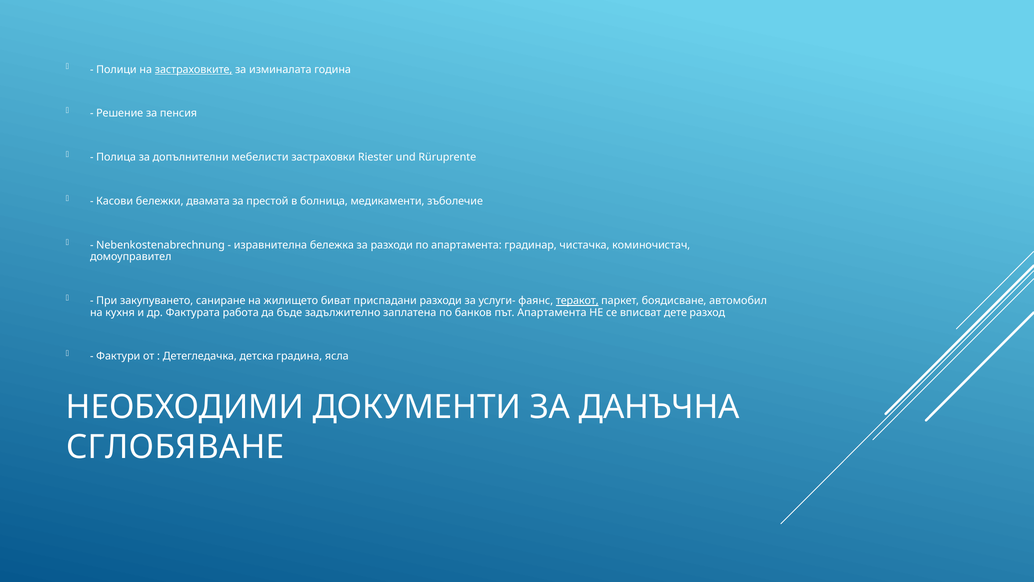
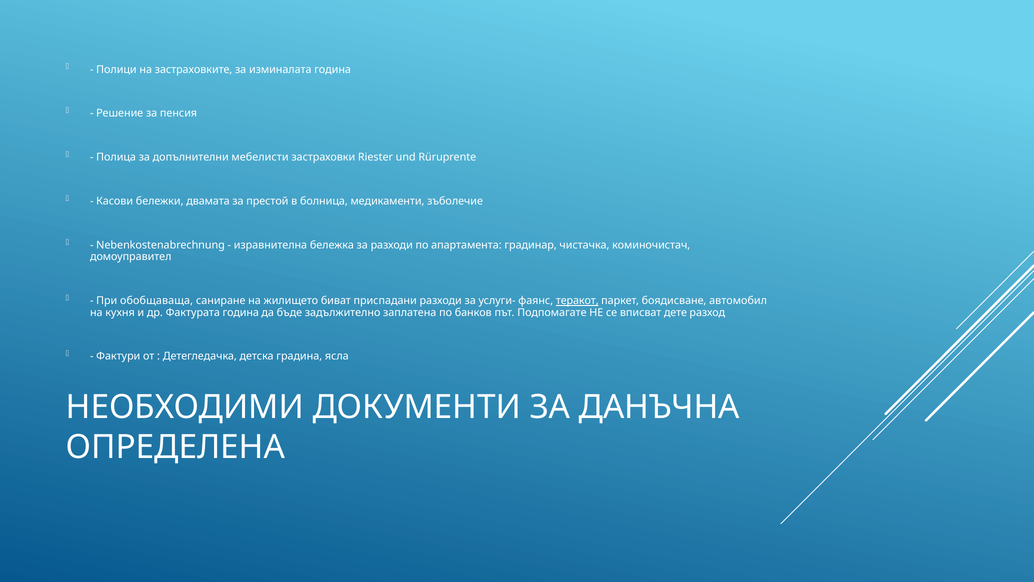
застраховките underline: present -> none (194, 69)
закупуването: закупуването -> обобщаваща (157, 301)
Фактурата работа: работа -> година (241, 312)
път Апартамента: Апартамента -> Подпомагате (552, 312)
СГЛОБЯВАНЕ: СГЛОБЯВАНЕ -> ОПРЕДЕЛЕНА (175, 447)
